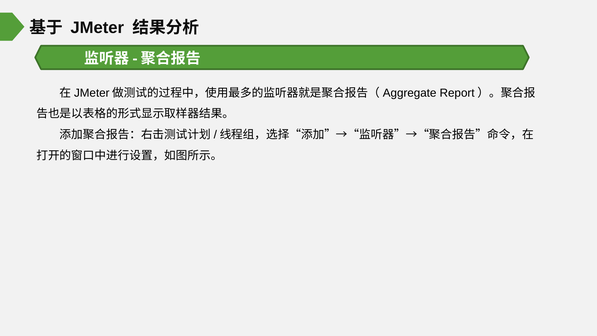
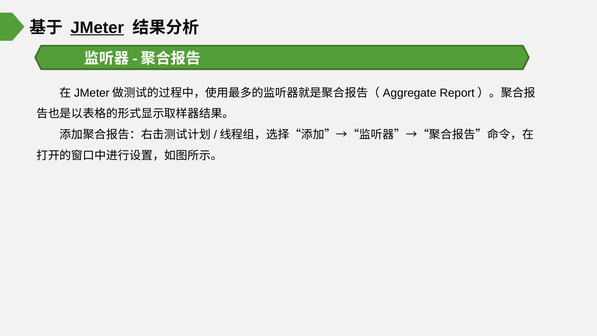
JMeter underline: none -> present (97, 28)
